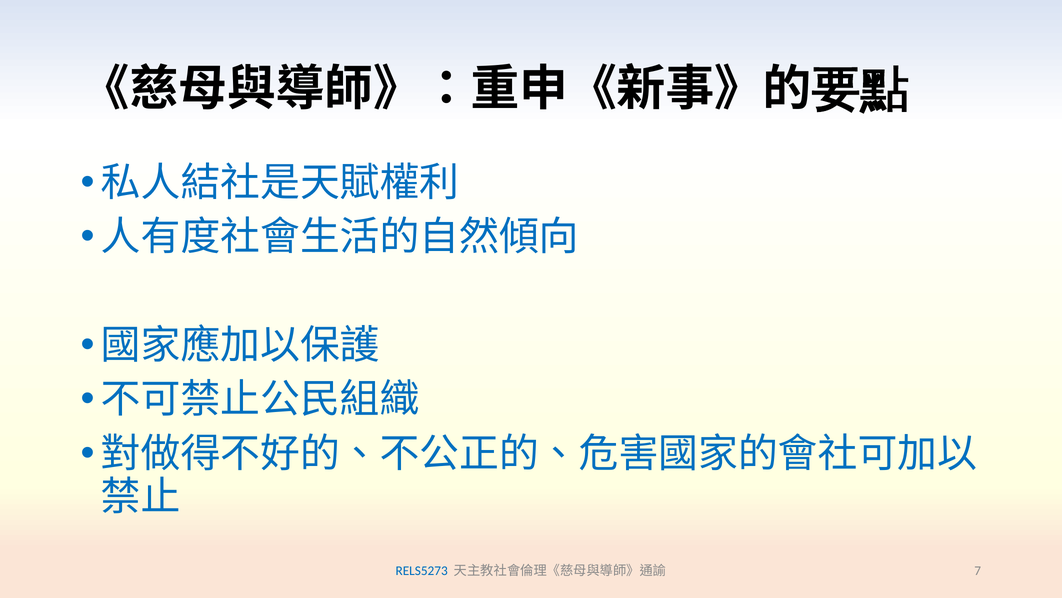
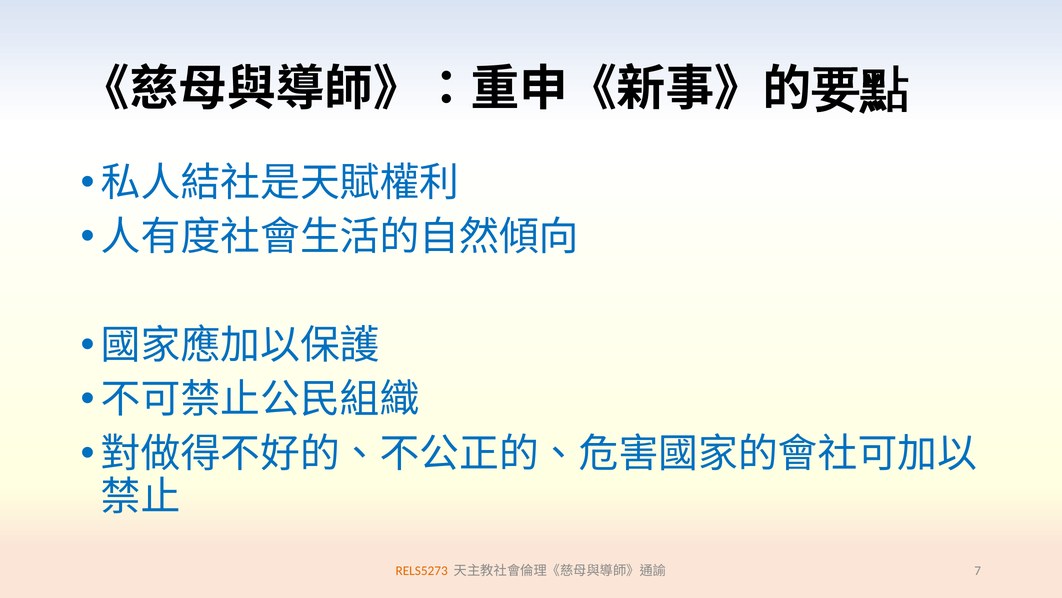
RELS5273 colour: blue -> orange (422, 570)
